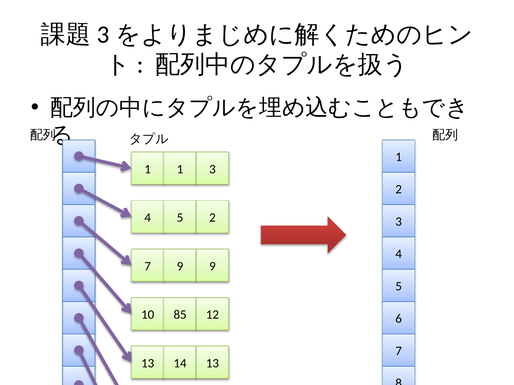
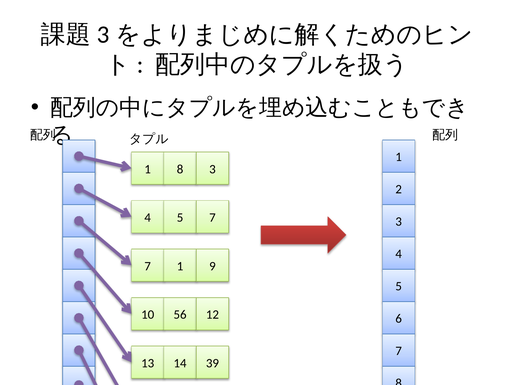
1 1: 1 -> 8 (180, 169)
5 2: 2 -> 7 (212, 218)
7 9: 9 -> 1 (180, 266)
85: 85 -> 56 (180, 315)
14 13: 13 -> 39 (212, 364)
